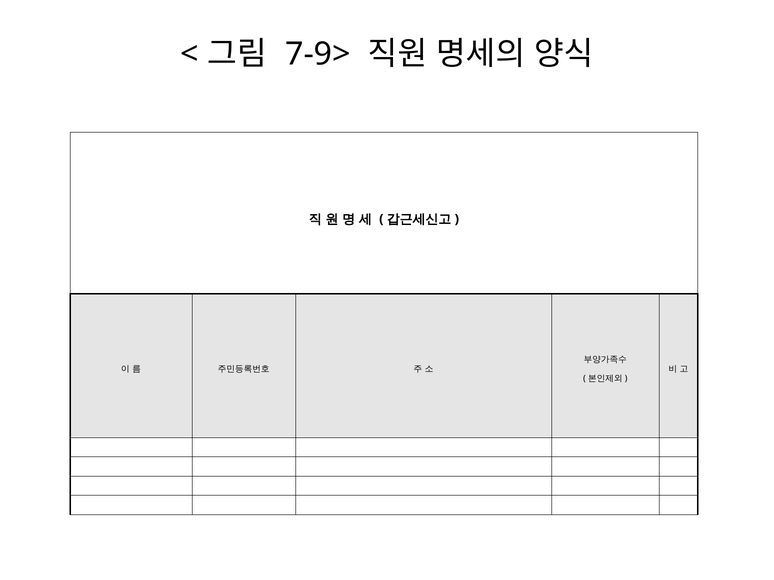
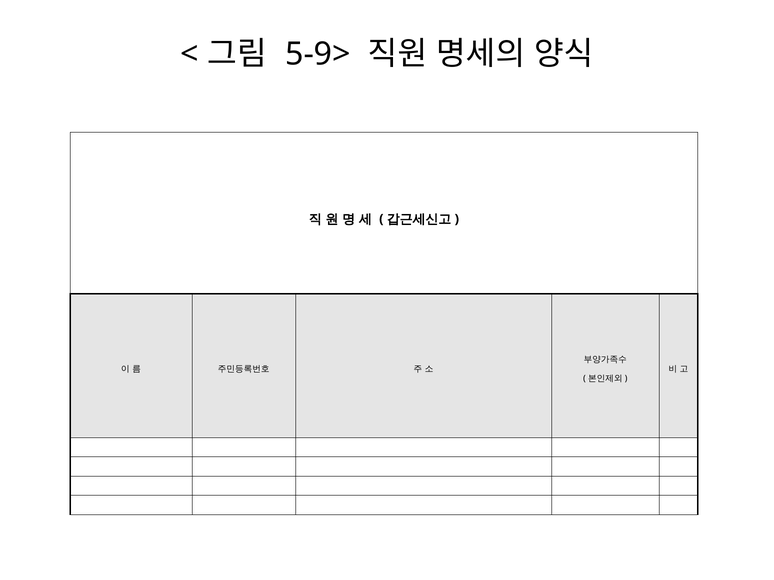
7-9>: 7-9> -> 5-9> (318, 54)
